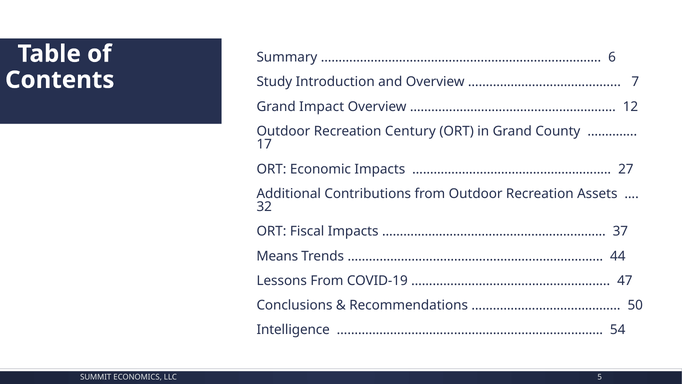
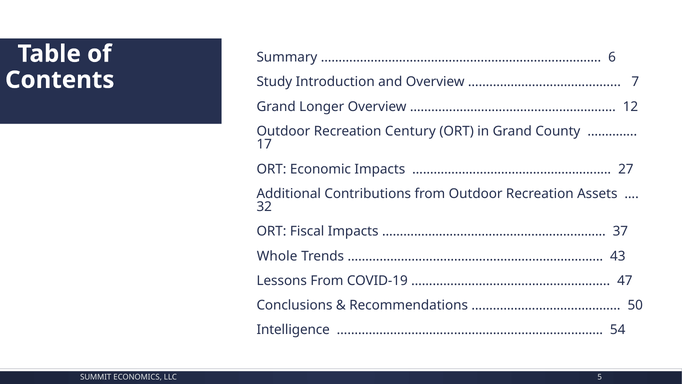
Impact: Impact -> Longer (322, 107)
Means: Means -> Whole (277, 256)
44: 44 -> 43 (618, 256)
